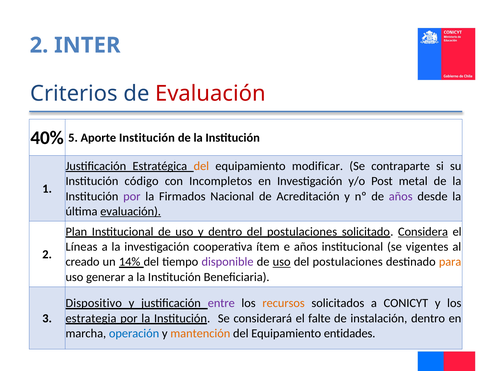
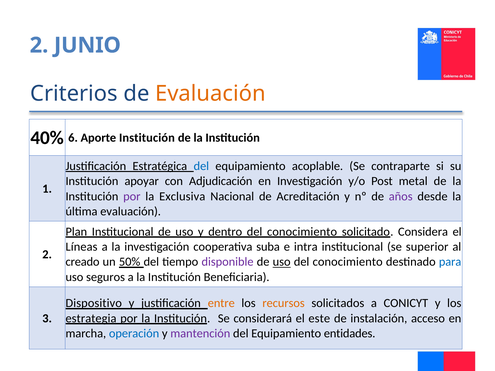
INTER: INTER -> JUNIO (87, 45)
Evaluación colour: red -> orange (210, 94)
5: 5 -> 6 (73, 138)
del colour: orange -> blue (201, 166)
modificar: modificar -> acoplable (318, 166)
código: código -> apoyar (142, 181)
Incompletos: Incompletos -> Adjudicación (221, 181)
Firmados: Firmados -> Exclusiva (182, 196)
evaluación underline: present -> none (131, 211)
postulaciones: postulaciones -> conocimiento (302, 232)
Considera underline: present -> none (423, 232)
ítem: ítem -> suba (268, 247)
e años: años -> intra (306, 247)
vigentes: vigentes -> superior (427, 247)
14%: 14% -> 50% (130, 262)
postulaciones: postulaciones -> conocimiento (348, 262)
para colour: orange -> blue (450, 262)
generar: generar -> seguros (106, 277)
entre colour: purple -> orange (221, 303)
falte: falte -> este (319, 319)
instalación dentro: dentro -> acceso (428, 319)
mantención colour: orange -> purple (200, 334)
